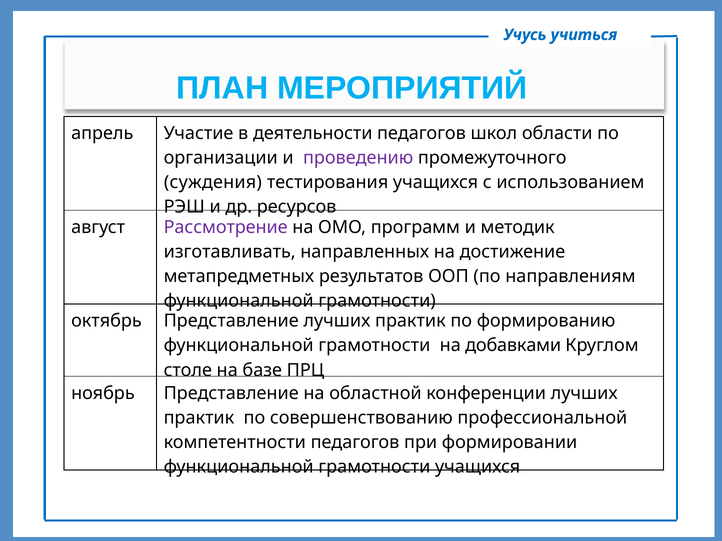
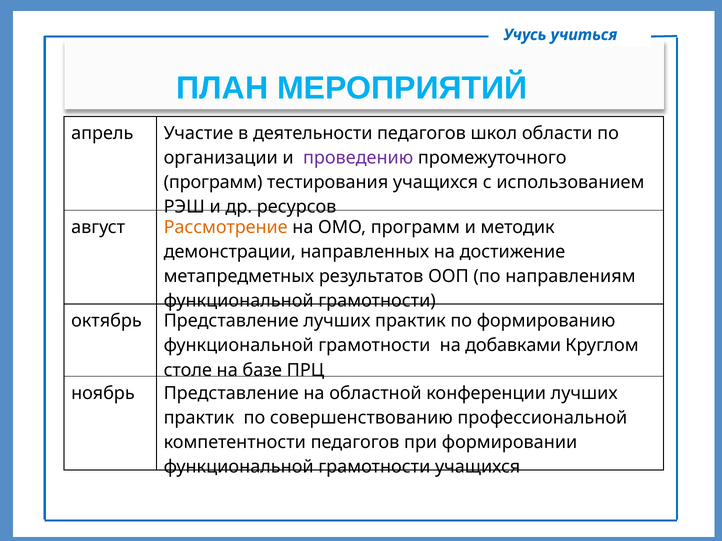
суждения: суждения -> программ (213, 183)
Рассмотрение colour: purple -> orange (226, 227)
изготавливать: изготавливать -> демонстрации (230, 252)
